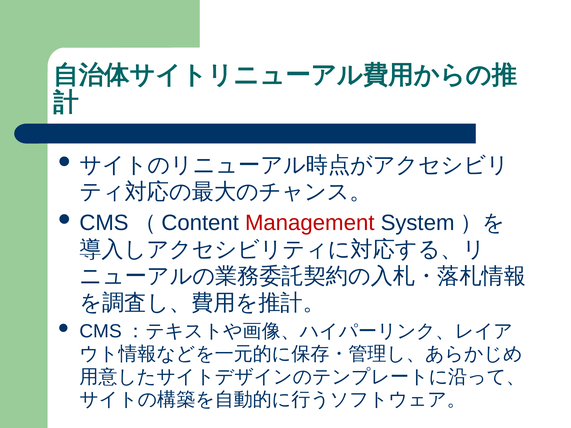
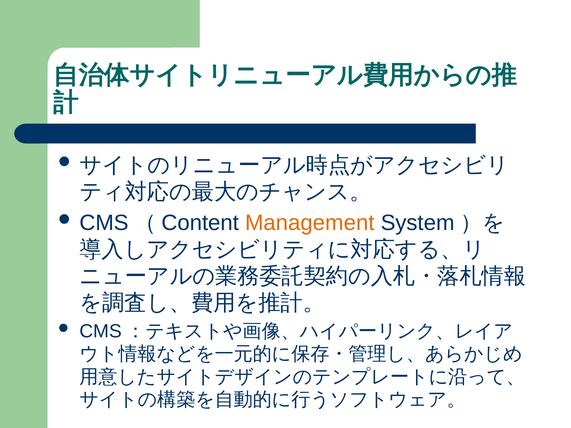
Management colour: red -> orange (310, 223)
